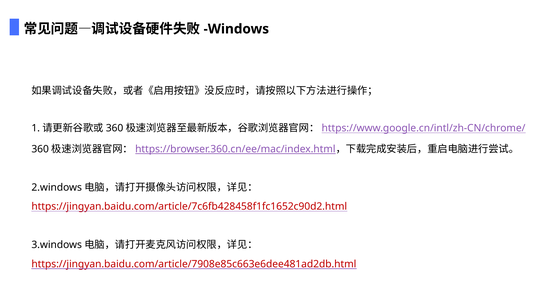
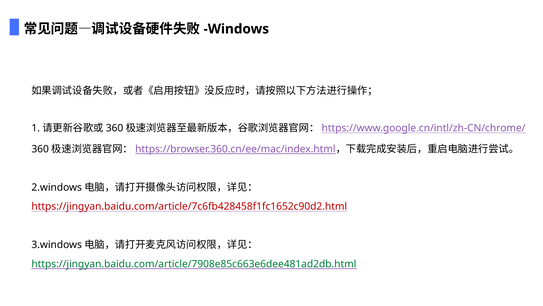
https://jingyan.baidu.com/article/7908e85c663e6dee481ad2db.html colour: red -> green (194, 264)
